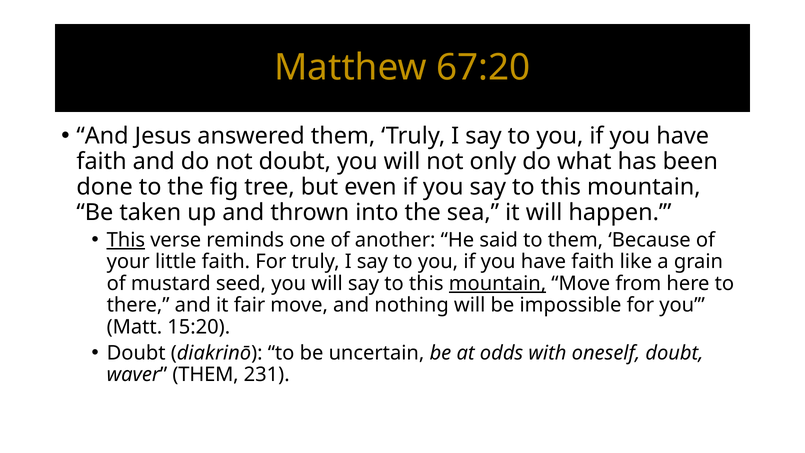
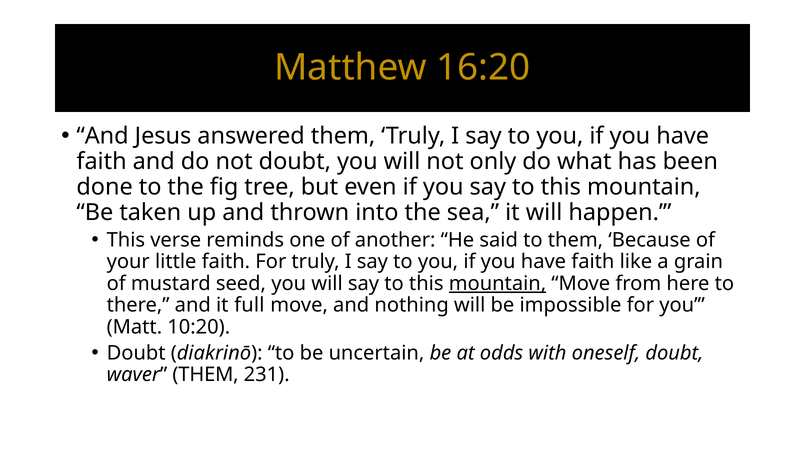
67:20: 67:20 -> 16:20 (483, 68)
This underline: present -> none (126, 240)
fair: fair -> full (249, 305)
15:20: 15:20 -> 10:20 (199, 327)
